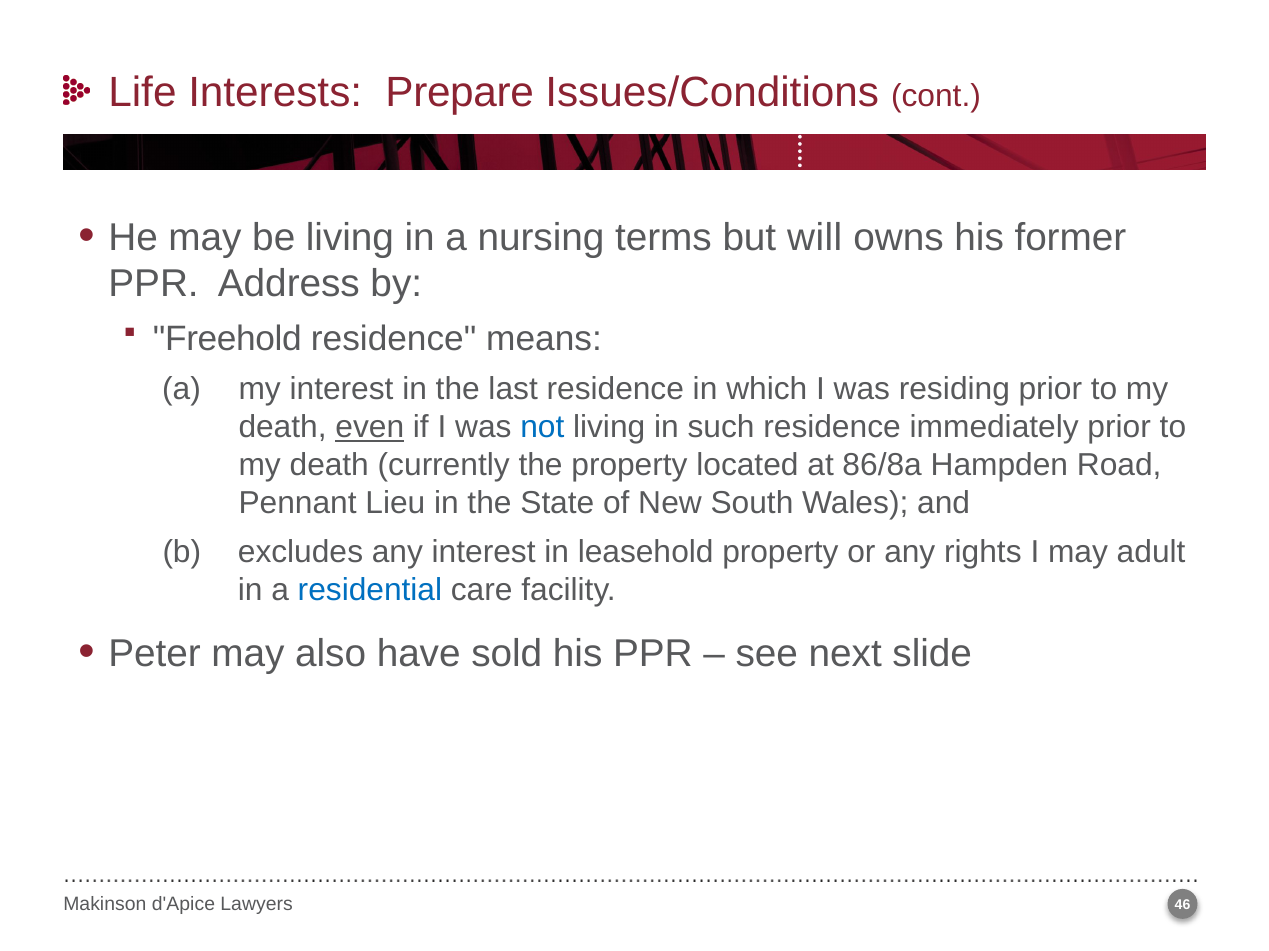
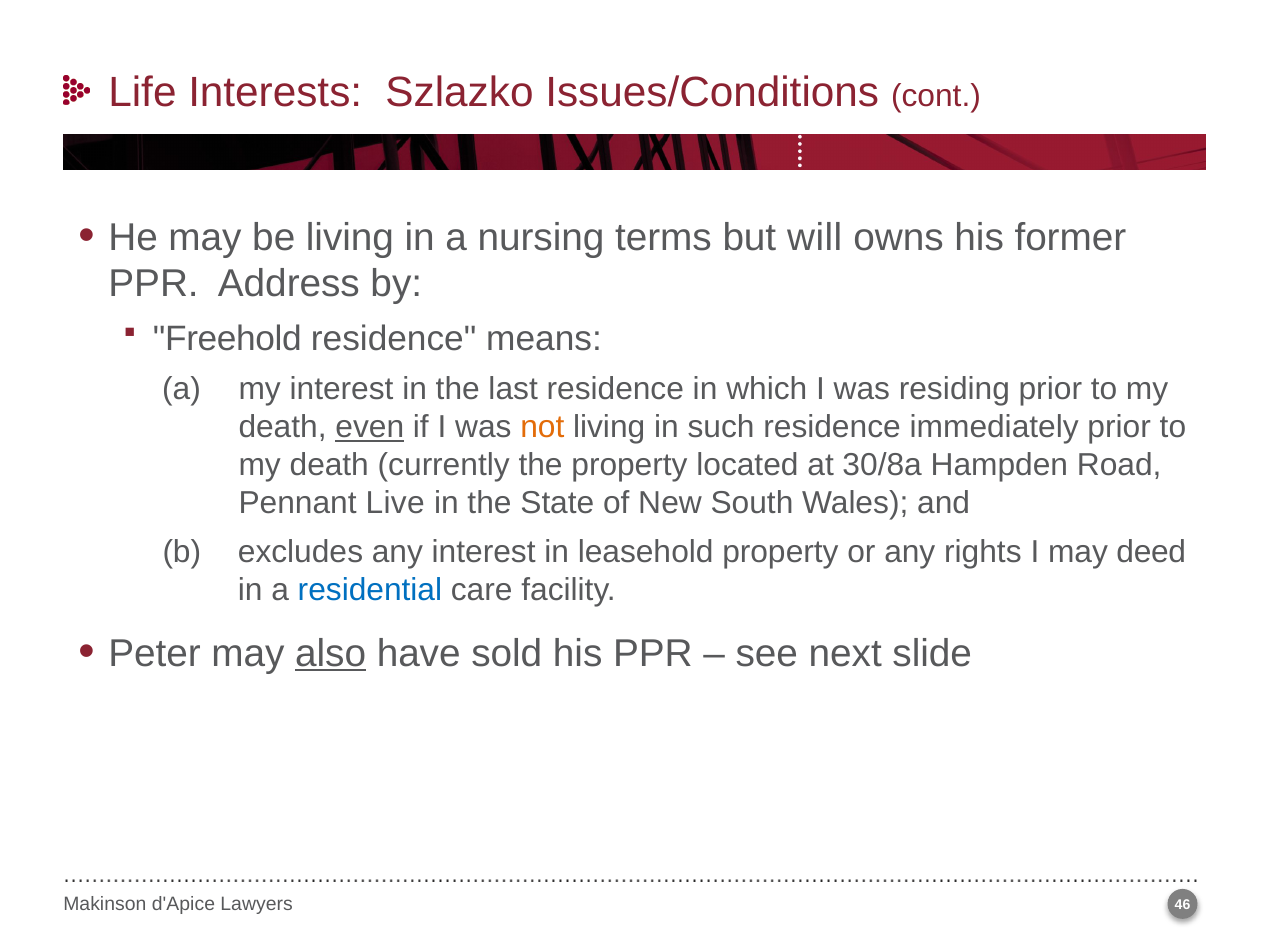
Prepare: Prepare -> Szlazko (460, 93)
not colour: blue -> orange (542, 427)
86/8a: 86/8a -> 30/8a (882, 465)
Lieu: Lieu -> Live (395, 503)
adult: adult -> deed (1151, 552)
also underline: none -> present (331, 654)
